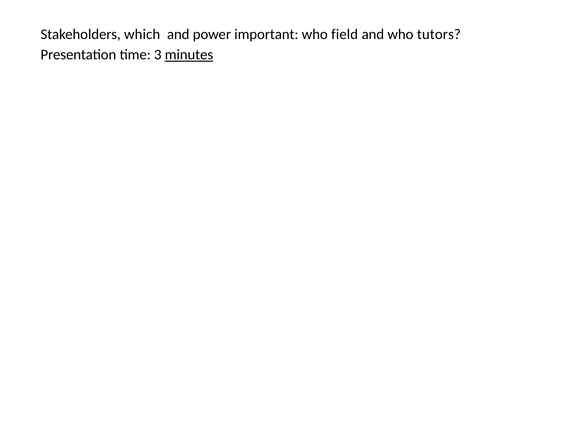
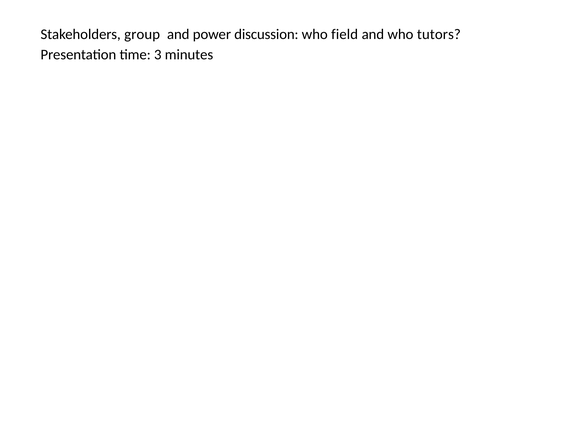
which: which -> group (142, 34)
important: important -> discussion (266, 34)
minutes underline: present -> none (189, 55)
